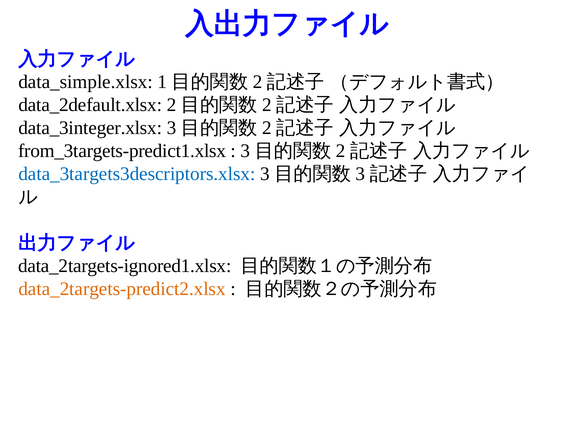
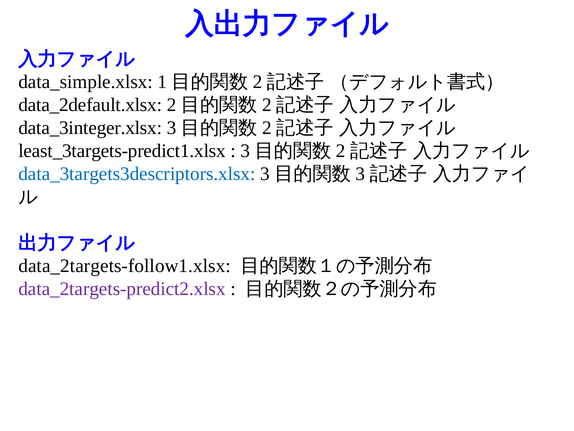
from_3targets-predict1.xlsx: from_3targets-predict1.xlsx -> least_3targets-predict1.xlsx (122, 151)
data_2targets-ignored1.xlsx: data_2targets-ignored1.xlsx -> data_2targets-follow1.xlsx (125, 265)
data_2targets-predict2.xlsx colour: orange -> purple (122, 288)
